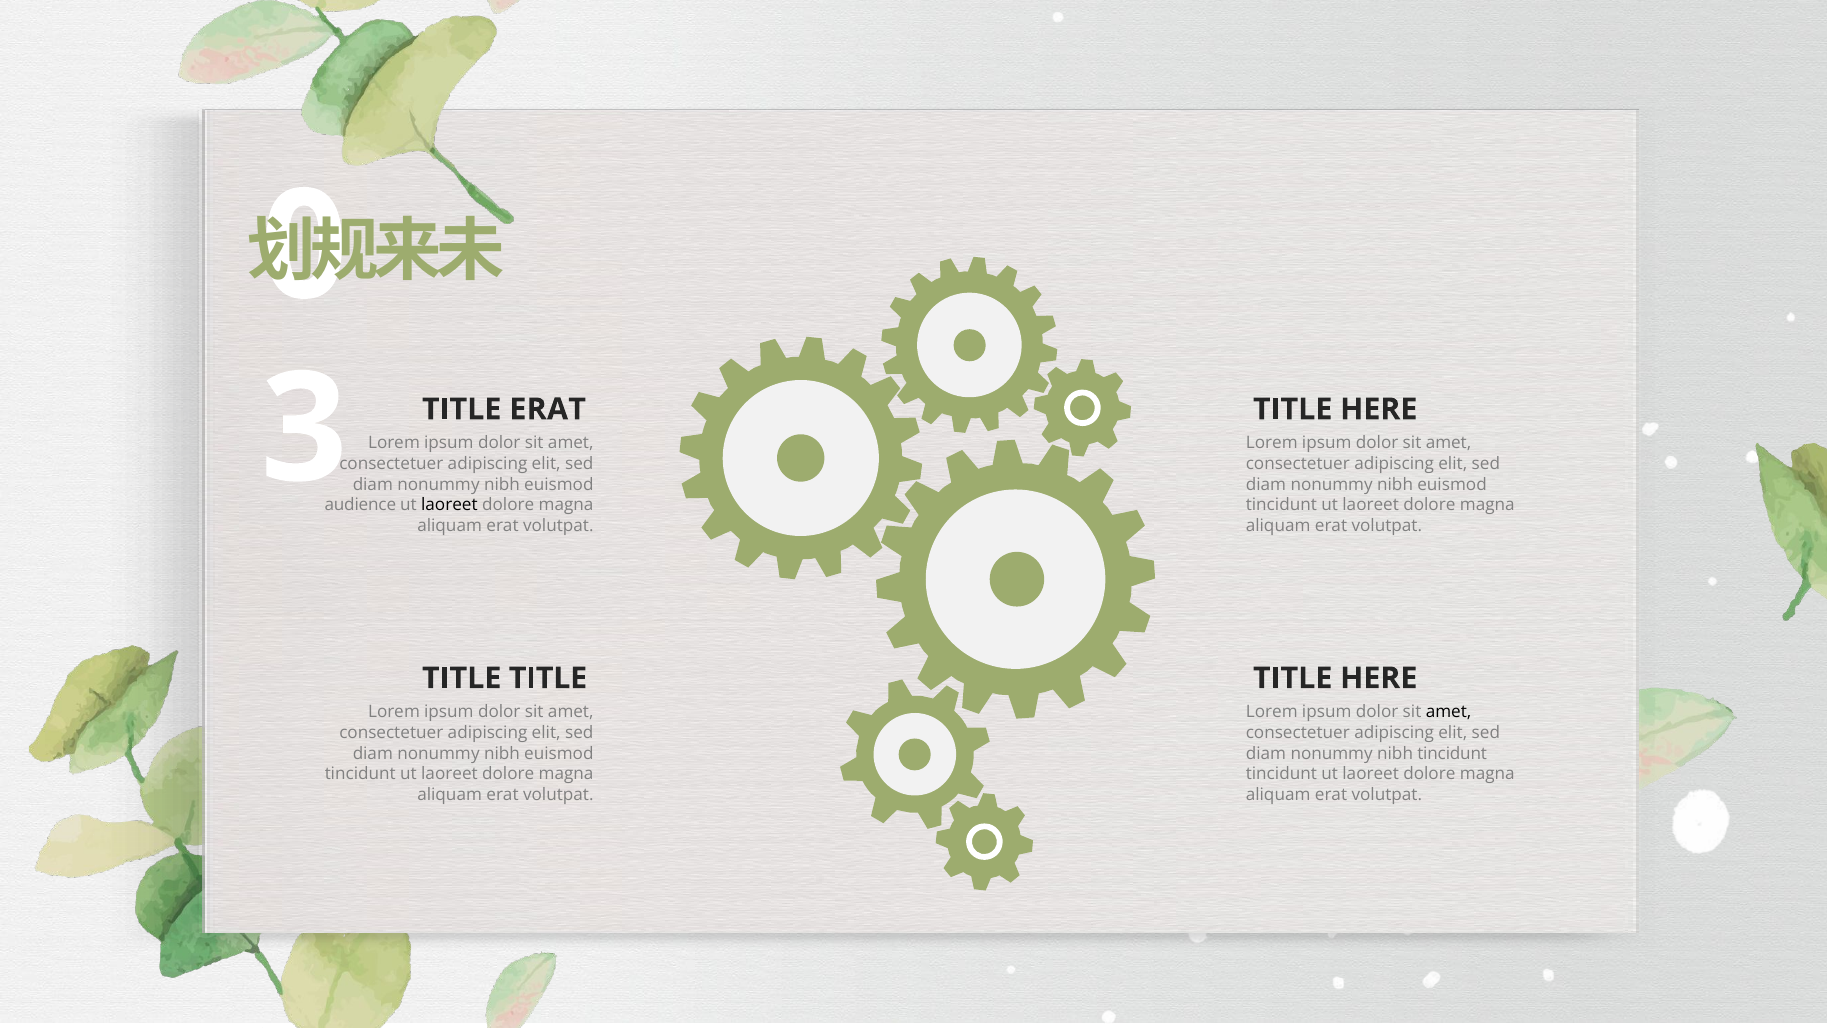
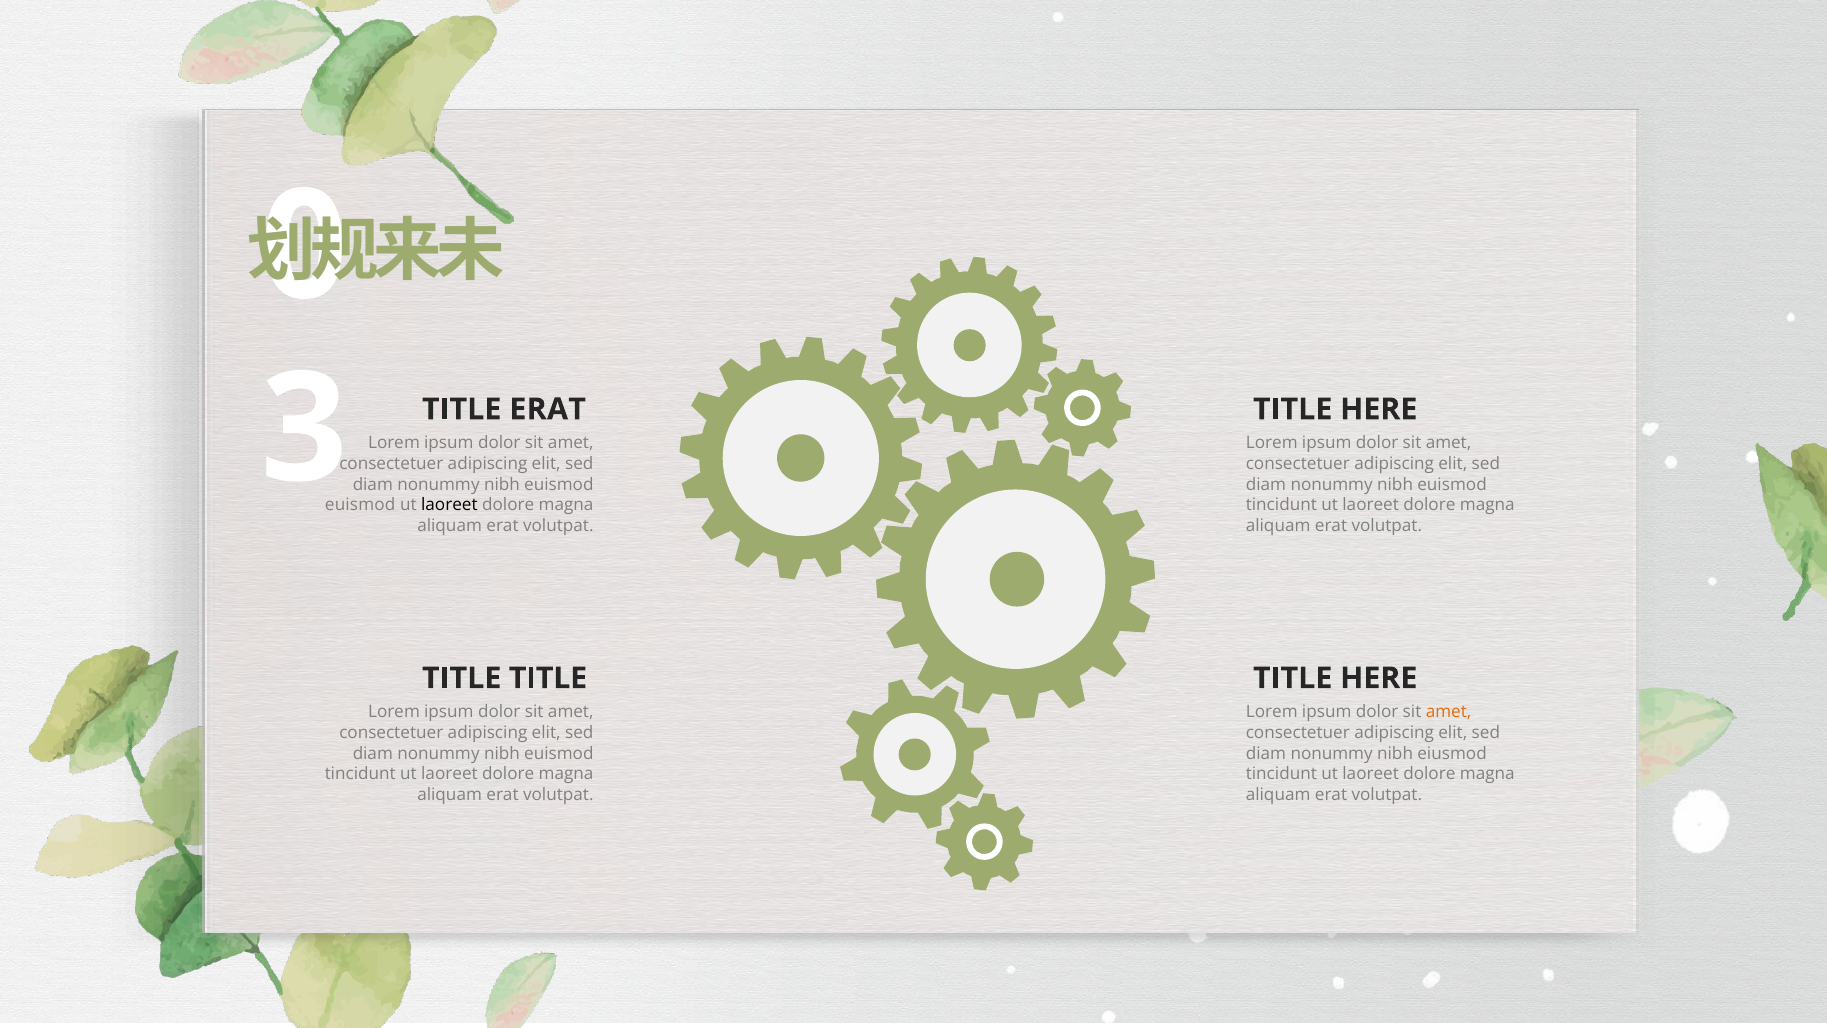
audience: audience -> euismod (360, 505)
amet colour: black -> orange (1449, 712)
nibh tincidunt: tincidunt -> eiusmod (1452, 753)
